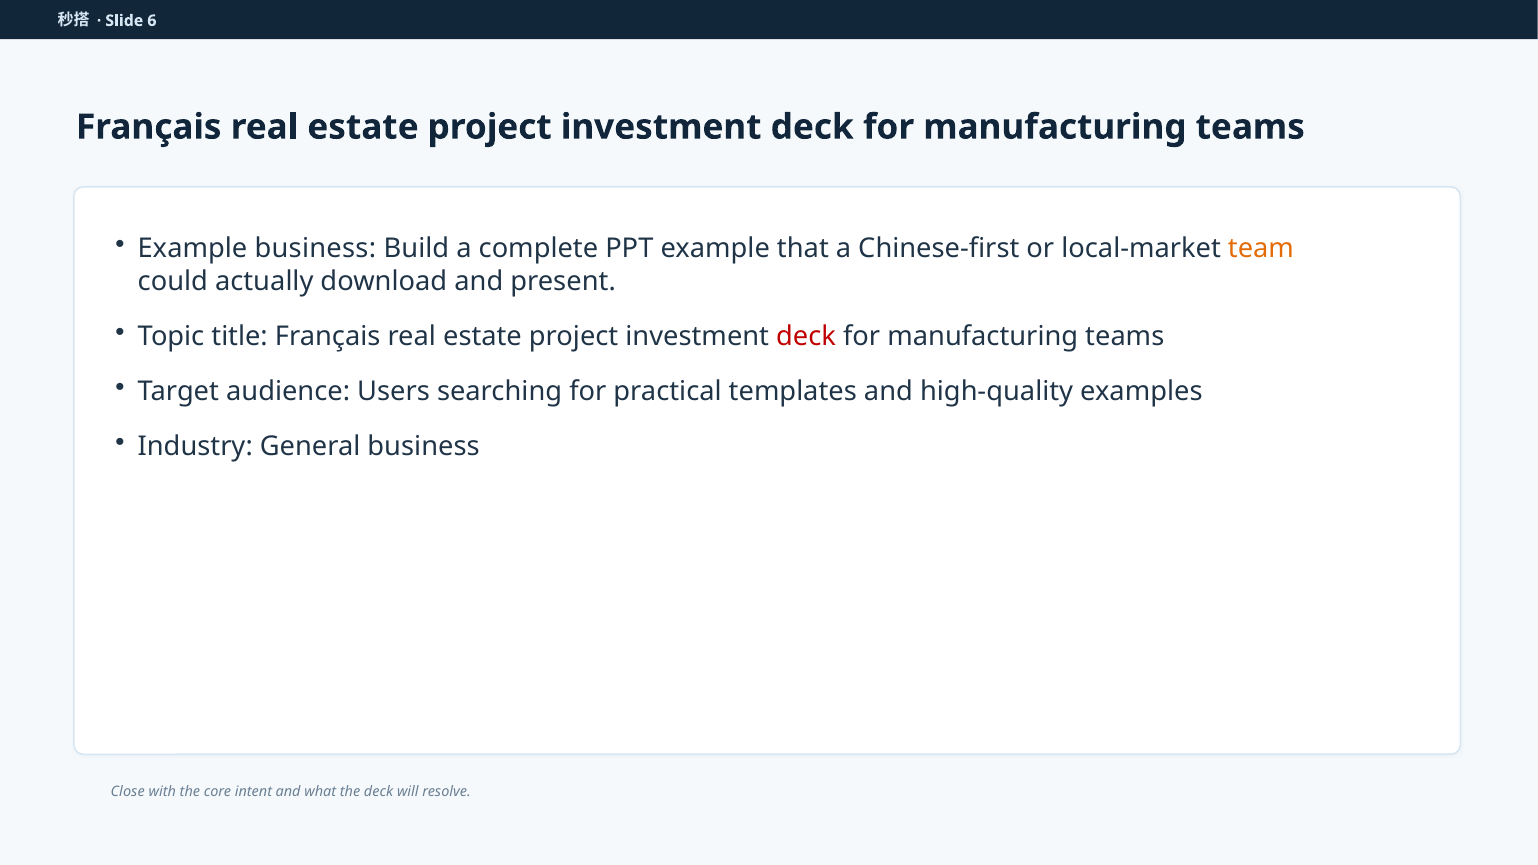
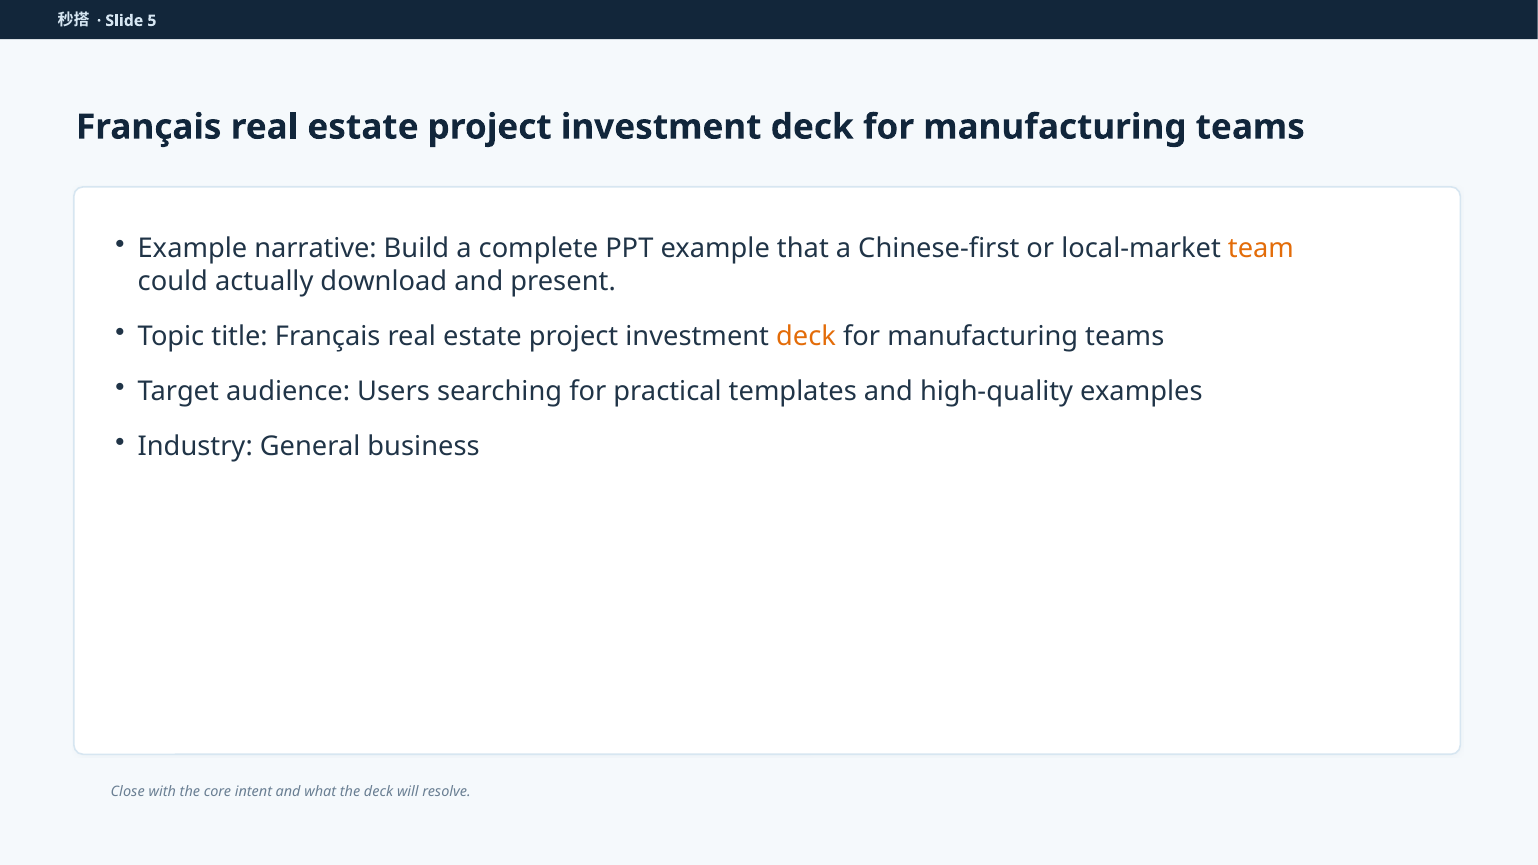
6: 6 -> 5 (152, 21)
Example business: business -> narrative (316, 249)
deck colour: red -> orange (806, 337)
